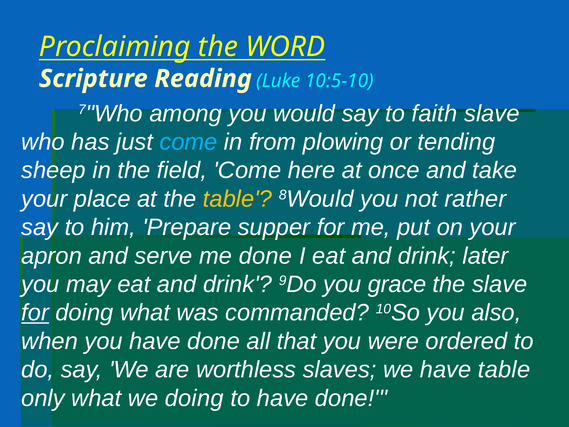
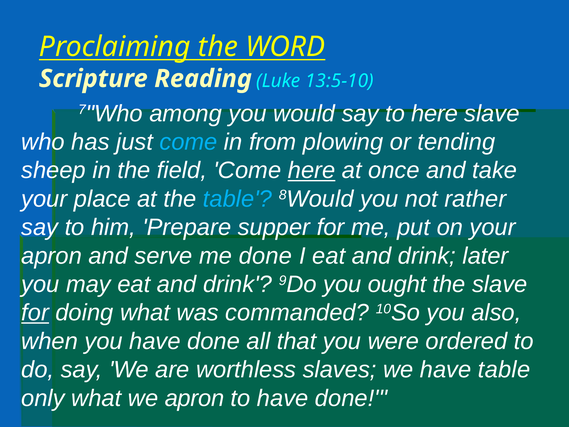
10:5-10: 10:5-10 -> 13:5-10 (339, 81)
to faith: faith -> here (435, 113)
here underline: none -> present (312, 170)
table colour: yellow -> light blue (238, 199)
grace: grace -> ought (397, 284)
we doing: doing -> apron (195, 398)
